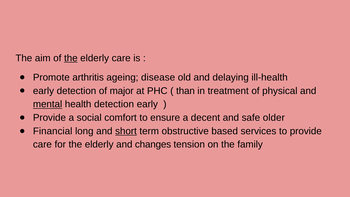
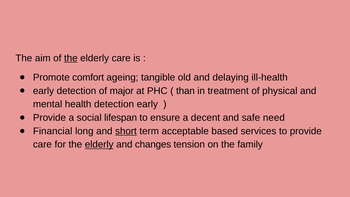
arthritis: arthritis -> comfort (88, 77)
disease: disease -> tangible (158, 77)
mental underline: present -> none (48, 104)
comfort: comfort -> lifespan (121, 118)
older: older -> need (274, 118)
obstructive: obstructive -> acceptable (185, 131)
elderly underline: none -> present (99, 144)
